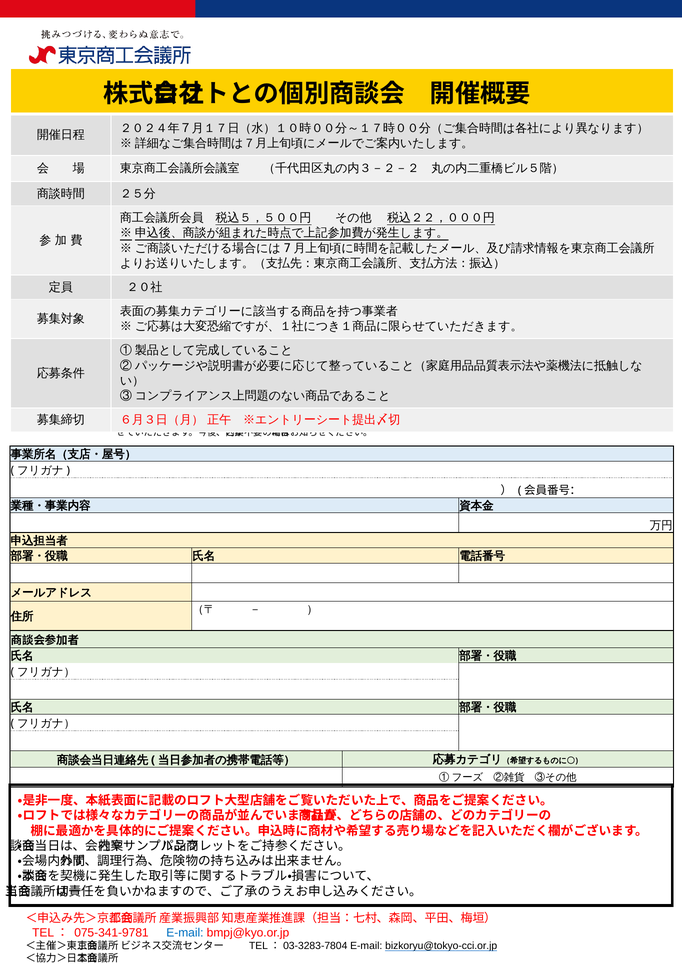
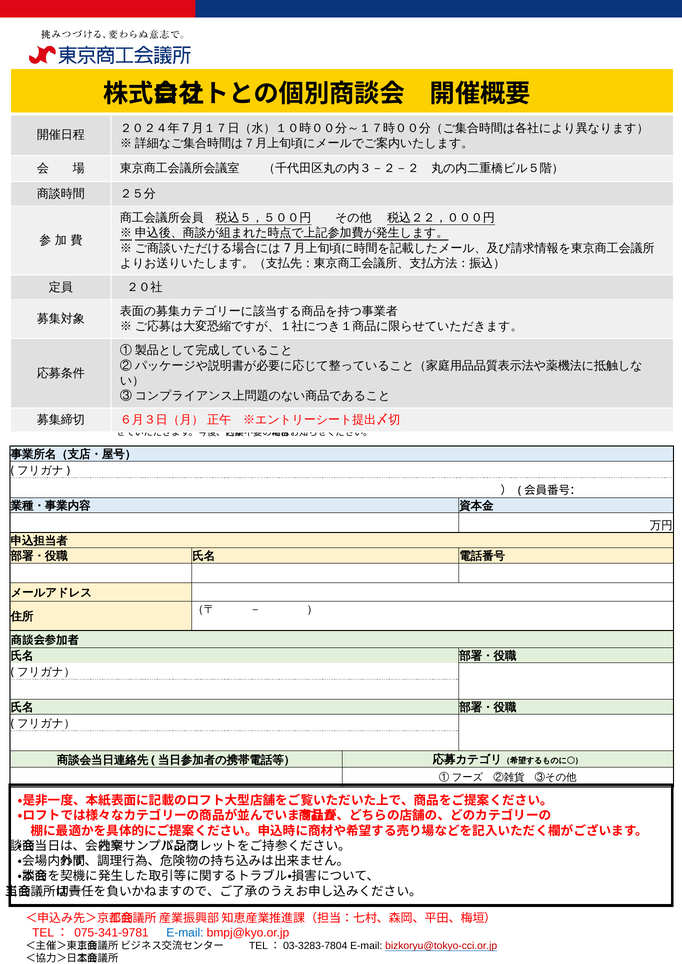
bizkoryu@tokyo-cci.or.jp colour: black -> red (441, 947)
